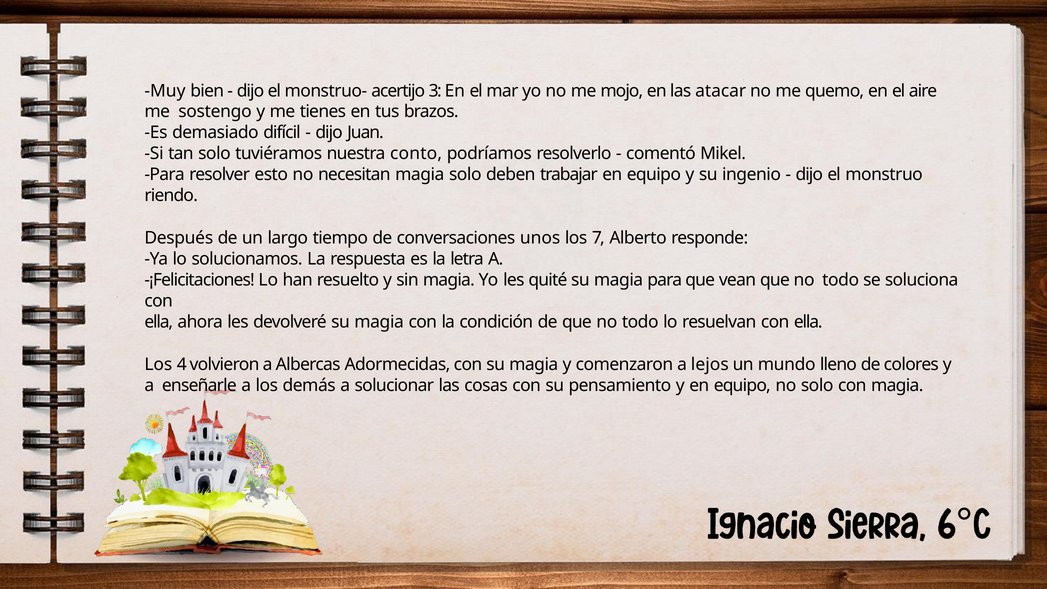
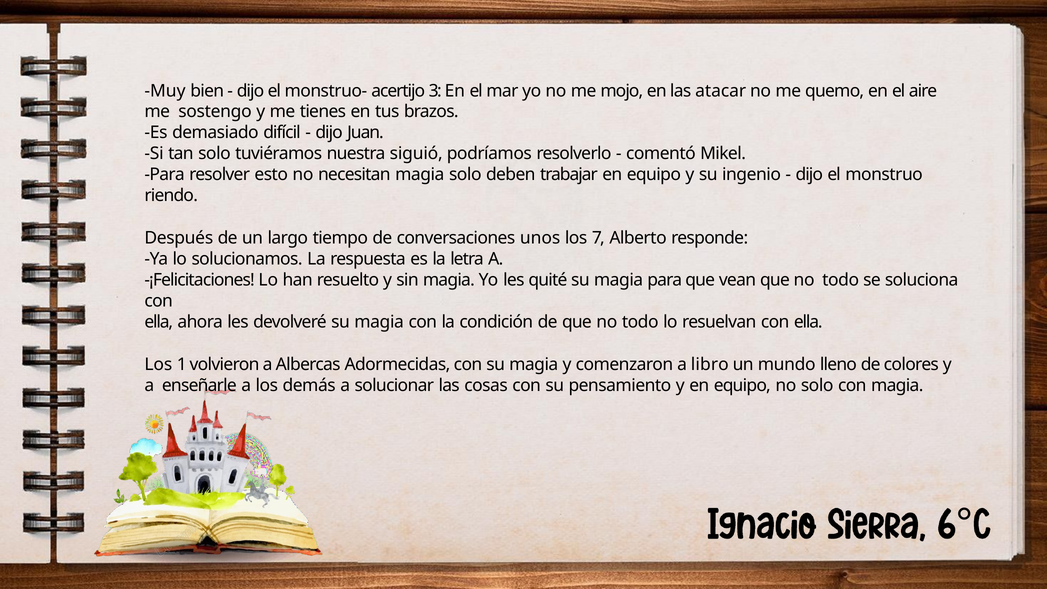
conto: conto -> siguió (416, 154)
4: 4 -> 1 (182, 364)
lejos: lejos -> libro (710, 364)
